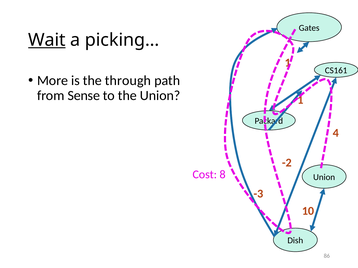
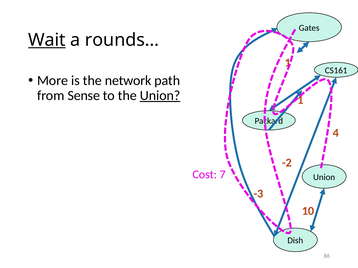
picking…: picking… -> rounds… (122, 40)
through: through -> network (128, 81)
Union underline: none -> present (160, 96)
8: 8 -> 7 (223, 175)
